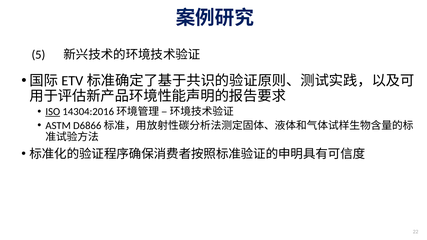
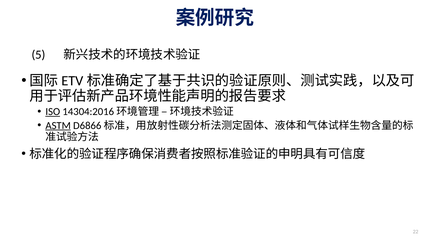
ASTM underline: none -> present (58, 126)
